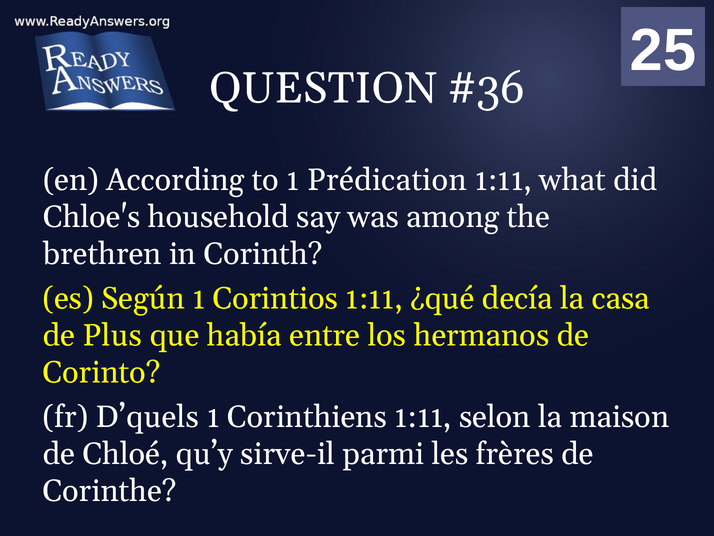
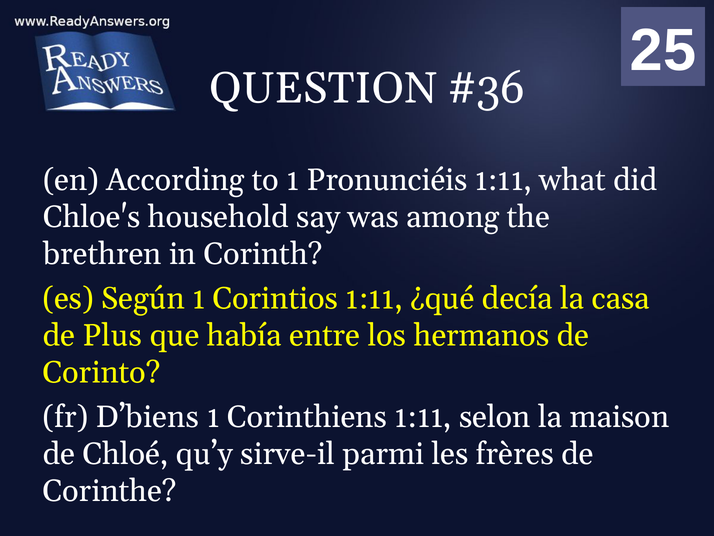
Prédication: Prédication -> Pronunciéis (387, 180)
D’quels: D’quels -> D’biens (147, 417)
